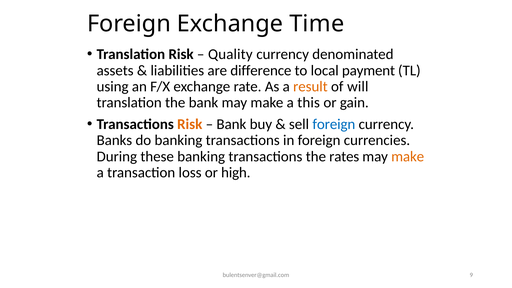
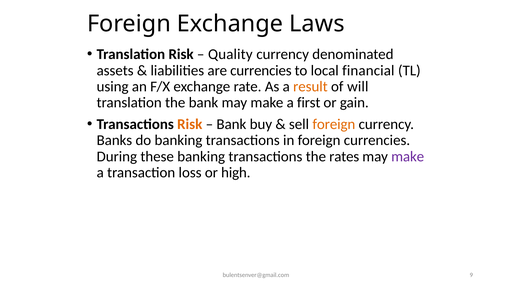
Time: Time -> Laws (317, 24)
are difference: difference -> currencies (261, 70)
payment: payment -> financial (368, 70)
this: this -> first (309, 103)
foreign colour: blue -> orange (334, 124)
make colour: orange -> purple (408, 156)
